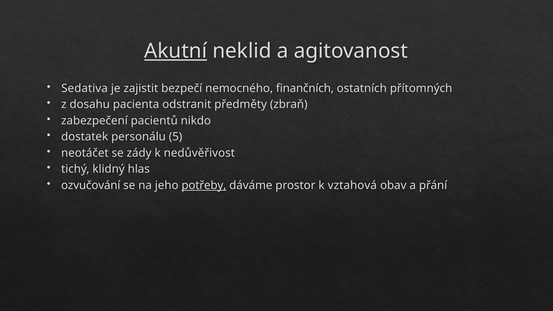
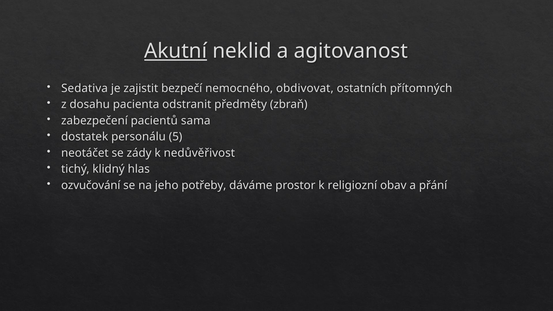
finančních: finančních -> obdivovat (305, 88)
nikdo: nikdo -> sama (196, 121)
potřeby underline: present -> none (204, 185)
vztahová: vztahová -> religiozní (352, 185)
